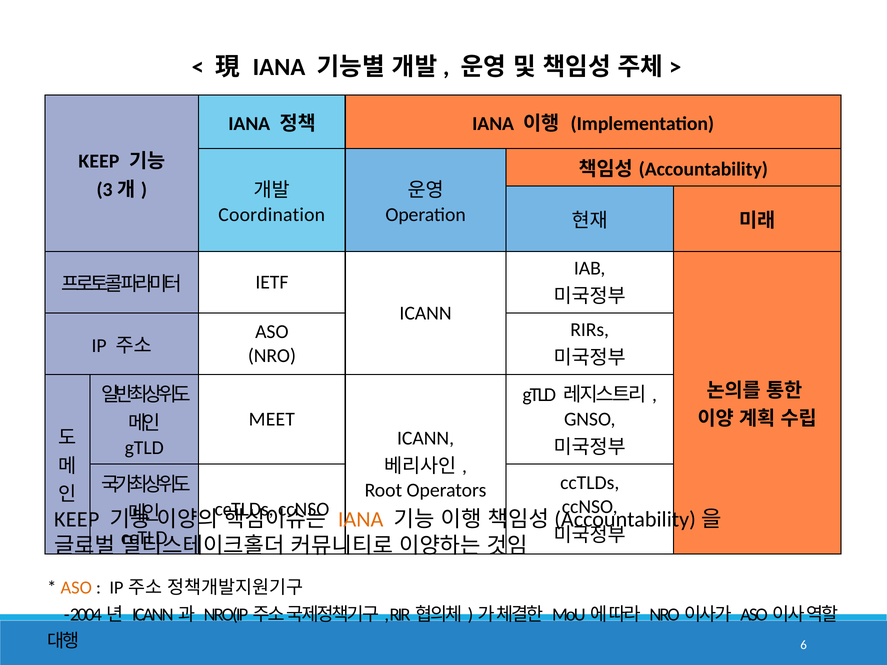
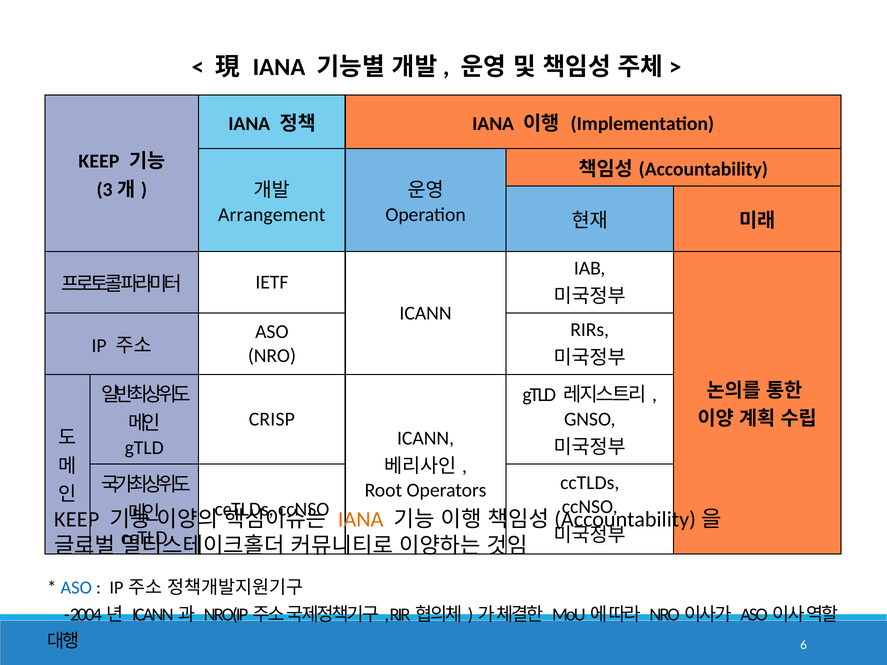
Coordination: Coordination -> Arrangement (272, 215)
MEET: MEET -> CRISP (272, 420)
ASO colour: orange -> blue (76, 588)
